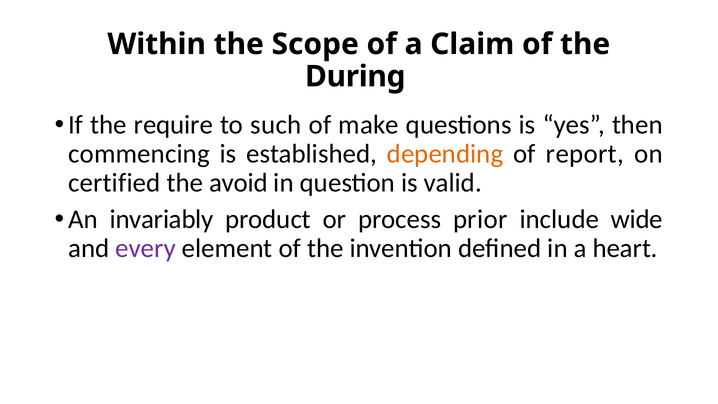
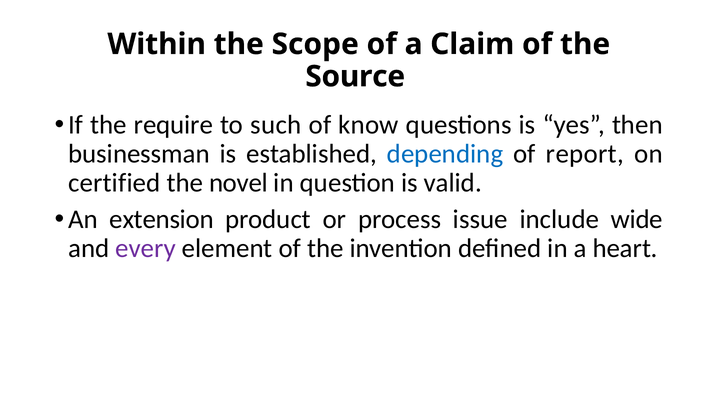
During: During -> Source (355, 76)
make: make -> know (369, 125)
commencing: commencing -> businessman (139, 154)
depending colour: orange -> blue (445, 154)
avoid: avoid -> novel (238, 183)
invariably: invariably -> extension (162, 219)
prior: prior -> issue (480, 219)
